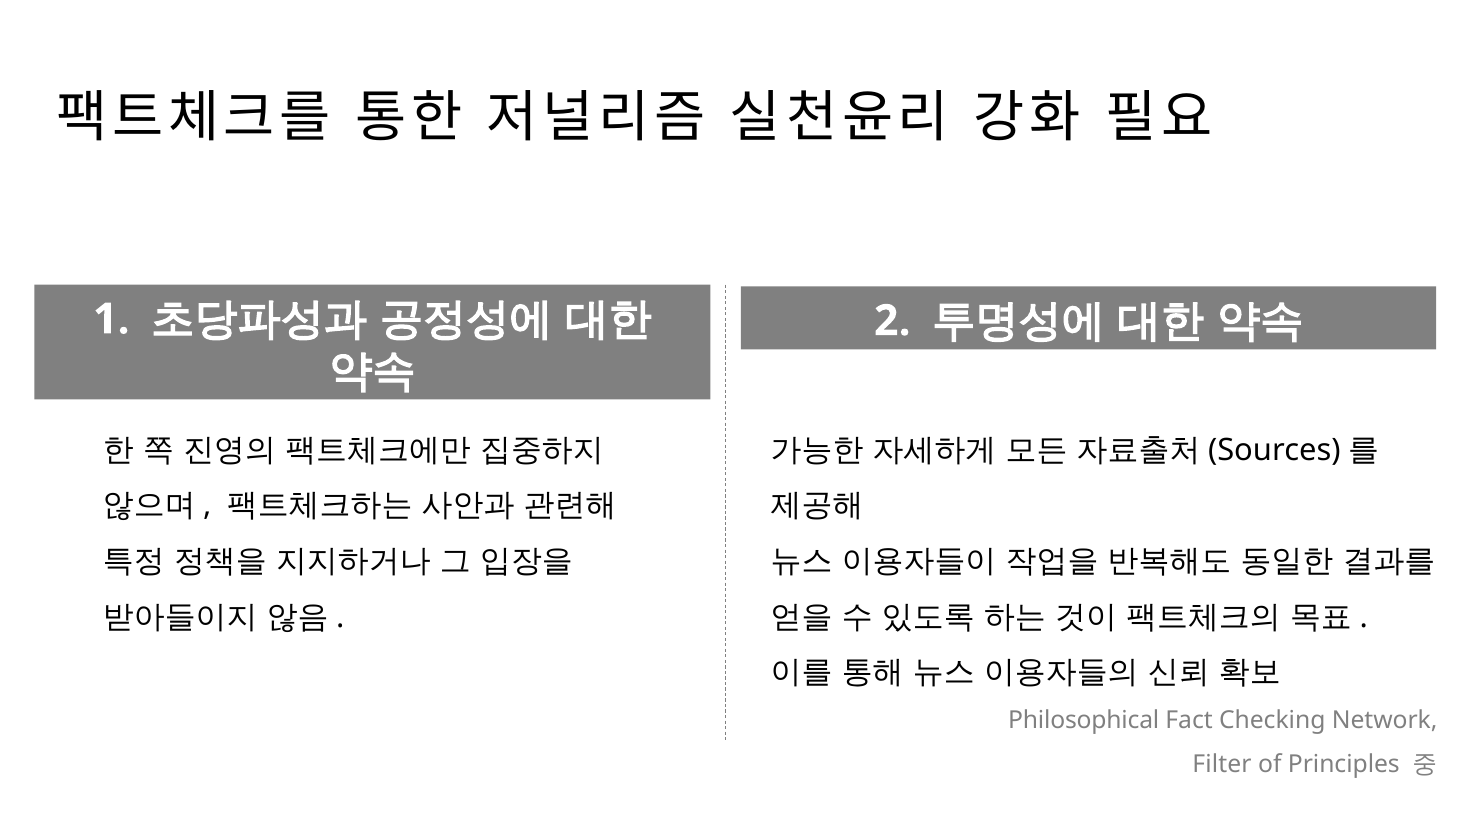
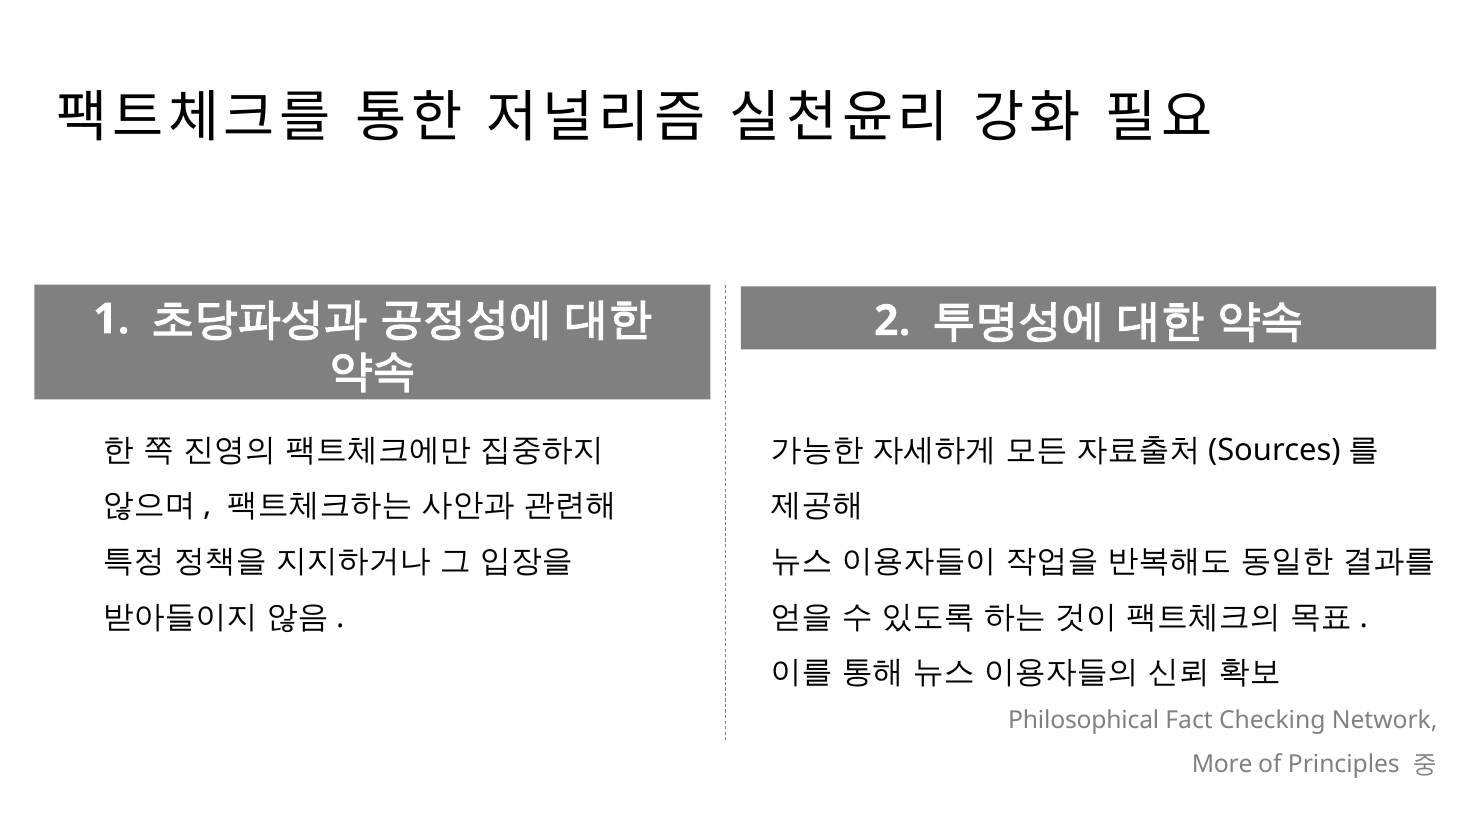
Filter: Filter -> More (1222, 764)
